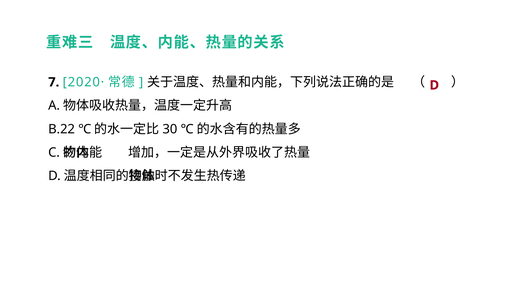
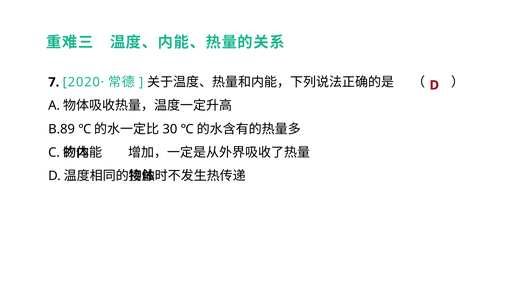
B.22: B.22 -> B.89 (62, 129)
